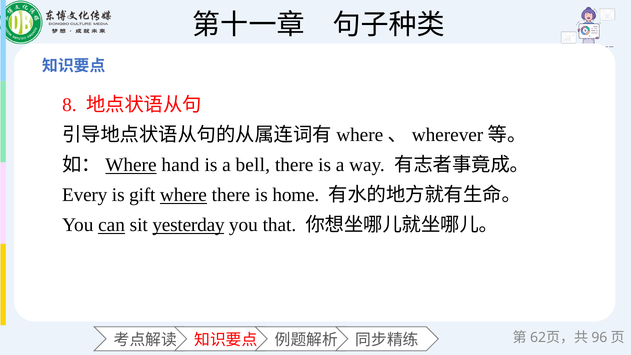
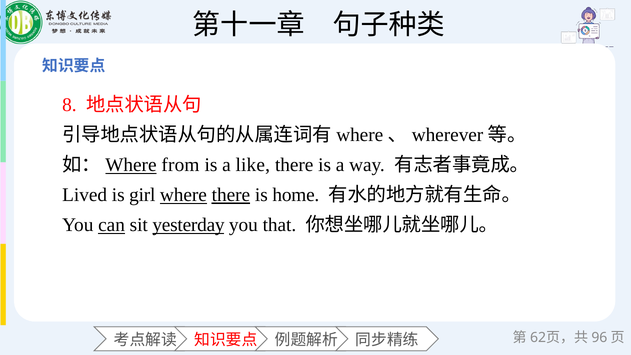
hand: hand -> from (180, 165)
bell: bell -> like (253, 165)
Every: Every -> Lived (85, 195)
gift: gift -> girl (142, 195)
there underline: none -> present (231, 195)
